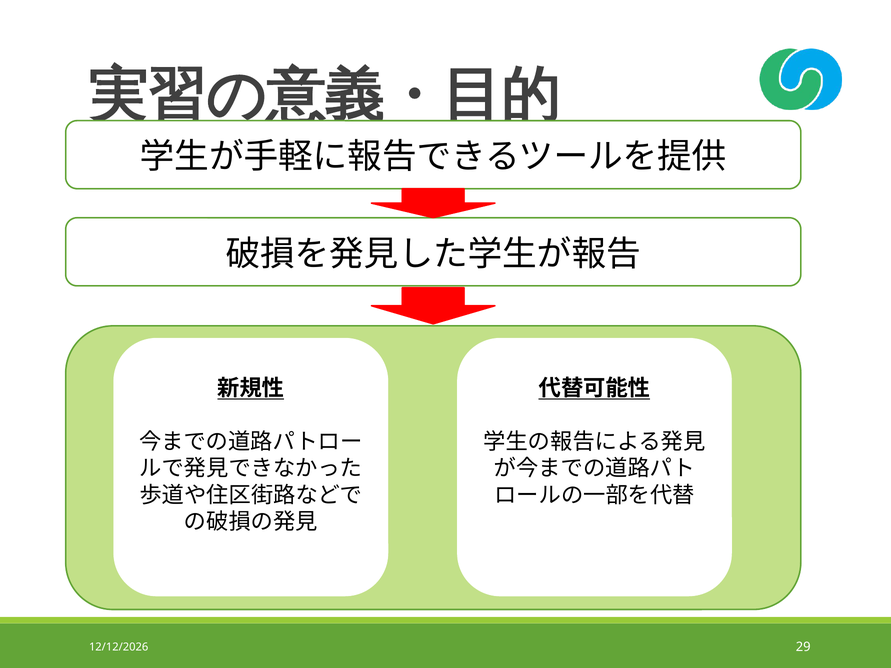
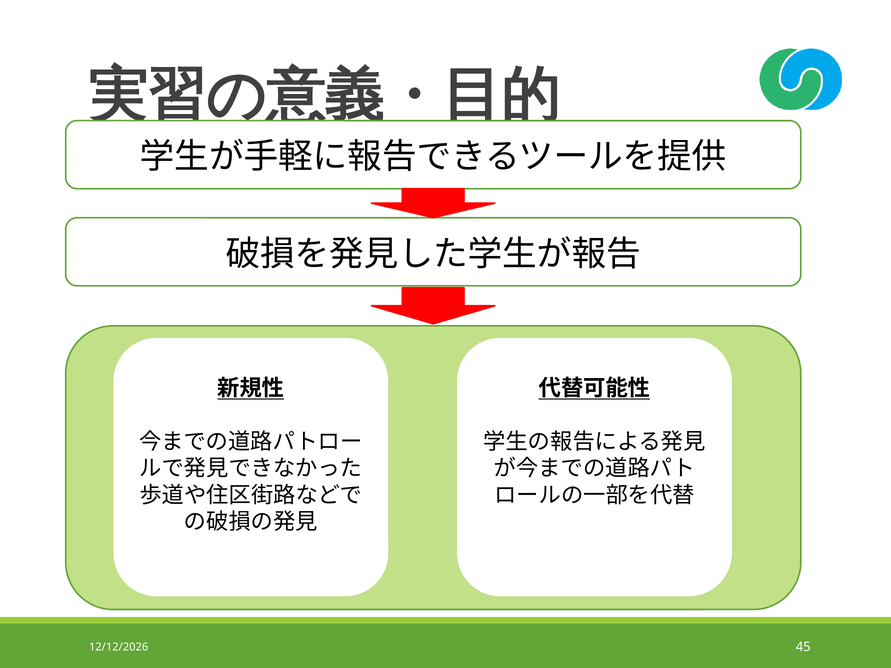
29: 29 -> 45 (803, 647)
